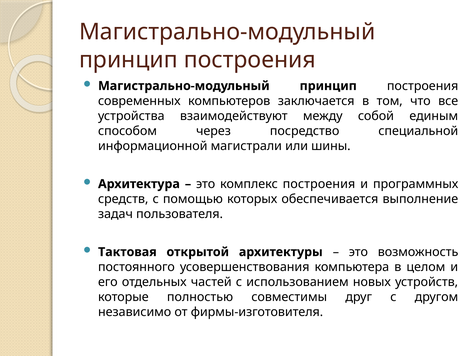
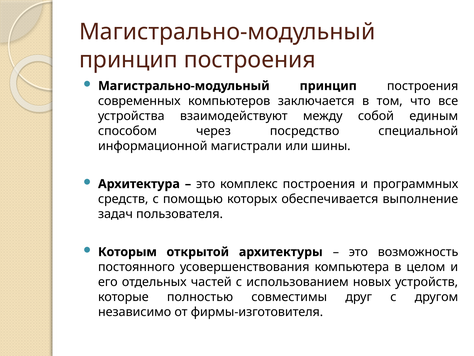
Тактовая: Тактовая -> Которым (127, 252)
